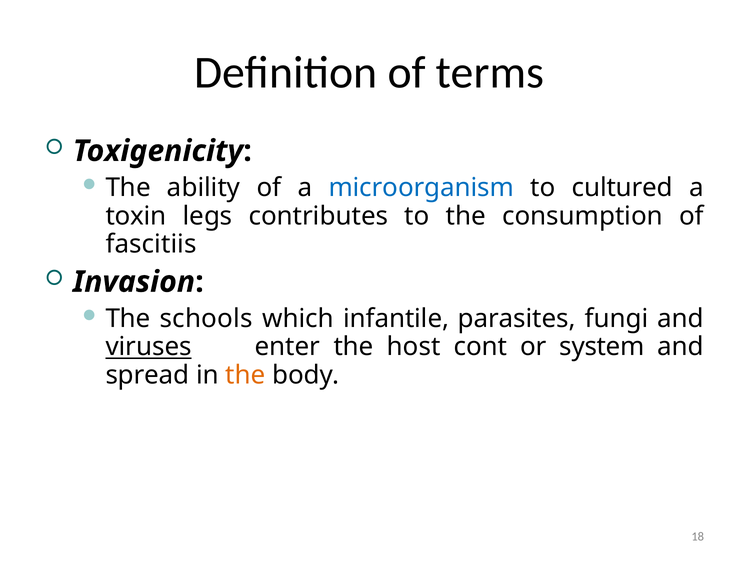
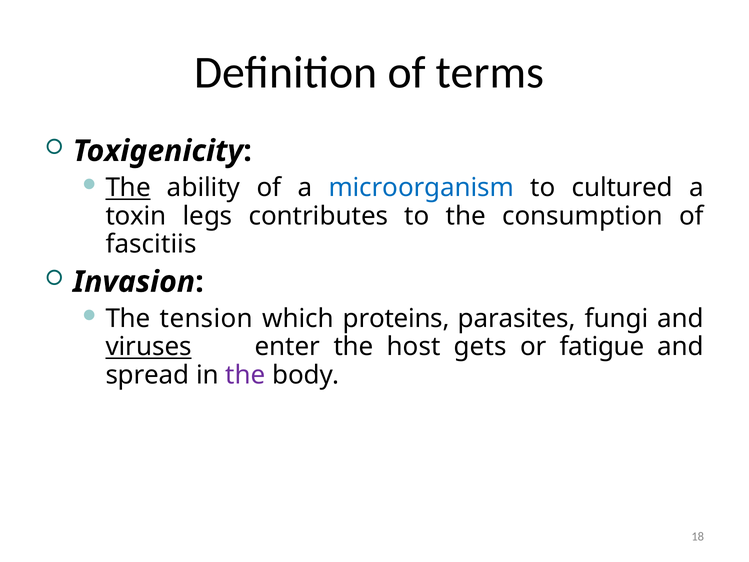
The underline: none -> present (128, 188)
schools: schools -> tension (206, 319)
infantile: infantile -> proteins (396, 319)
cont: cont -> gets (480, 347)
system: system -> fatigue (602, 347)
the colour: orange -> purple (246, 375)
